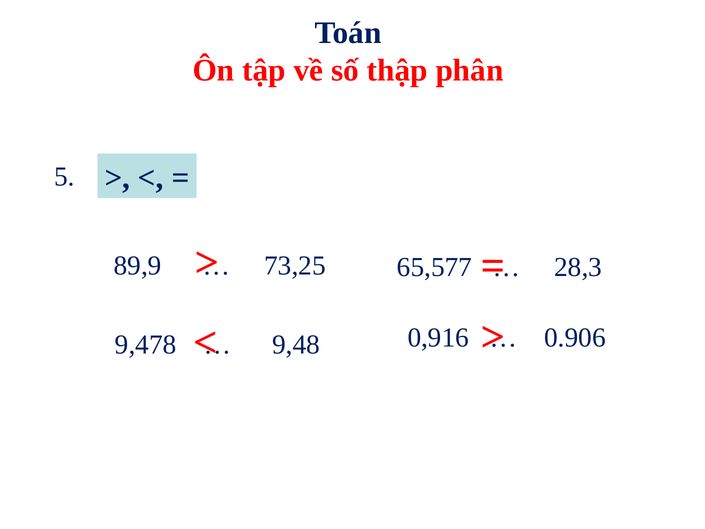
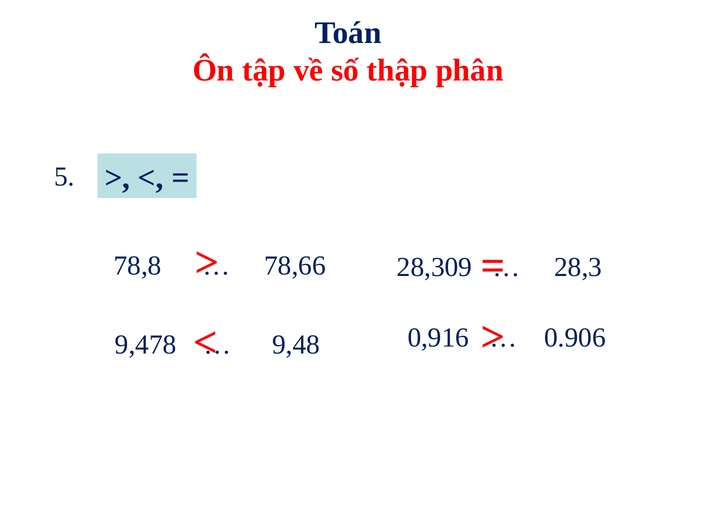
89,9: 89,9 -> 78,8 (138, 265)
73,25: 73,25 -> 78,66 (295, 265)
65,577: 65,577 -> 28,309 (435, 267)
